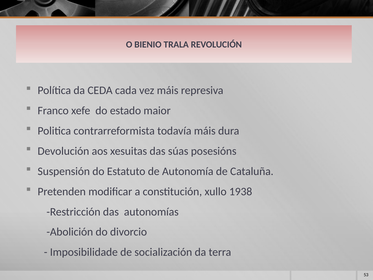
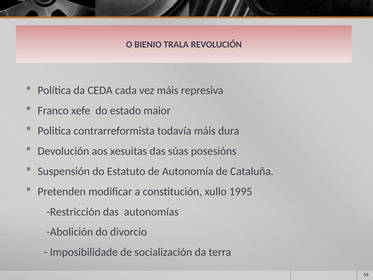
1938: 1938 -> 1995 (241, 191)
